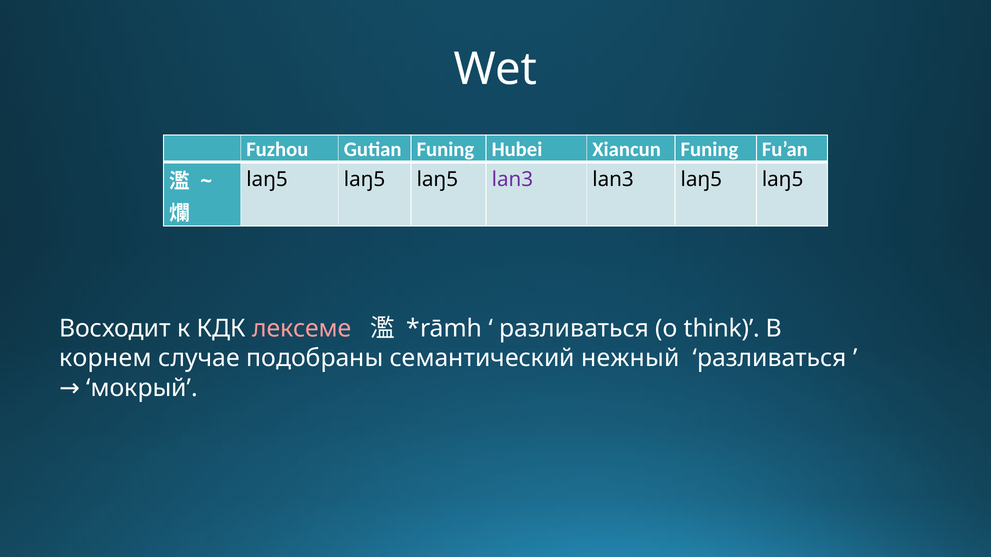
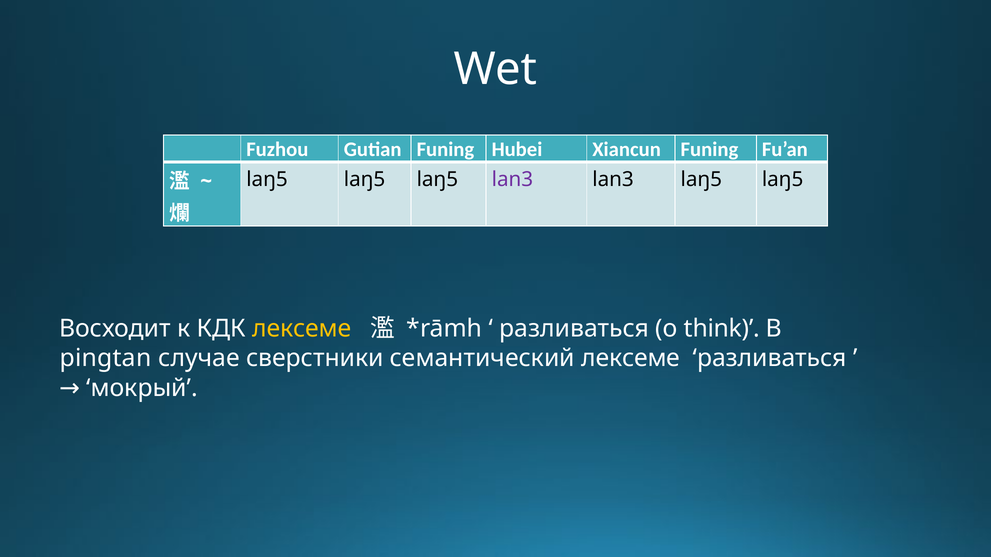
лексеме colour: pink -> yellow (302, 329)
корнем: корнем -> pingtan (106, 358)
подобраны: подобраны -> сверстники (315, 358)
семантический нежный: нежный -> лексеме (631, 358)
